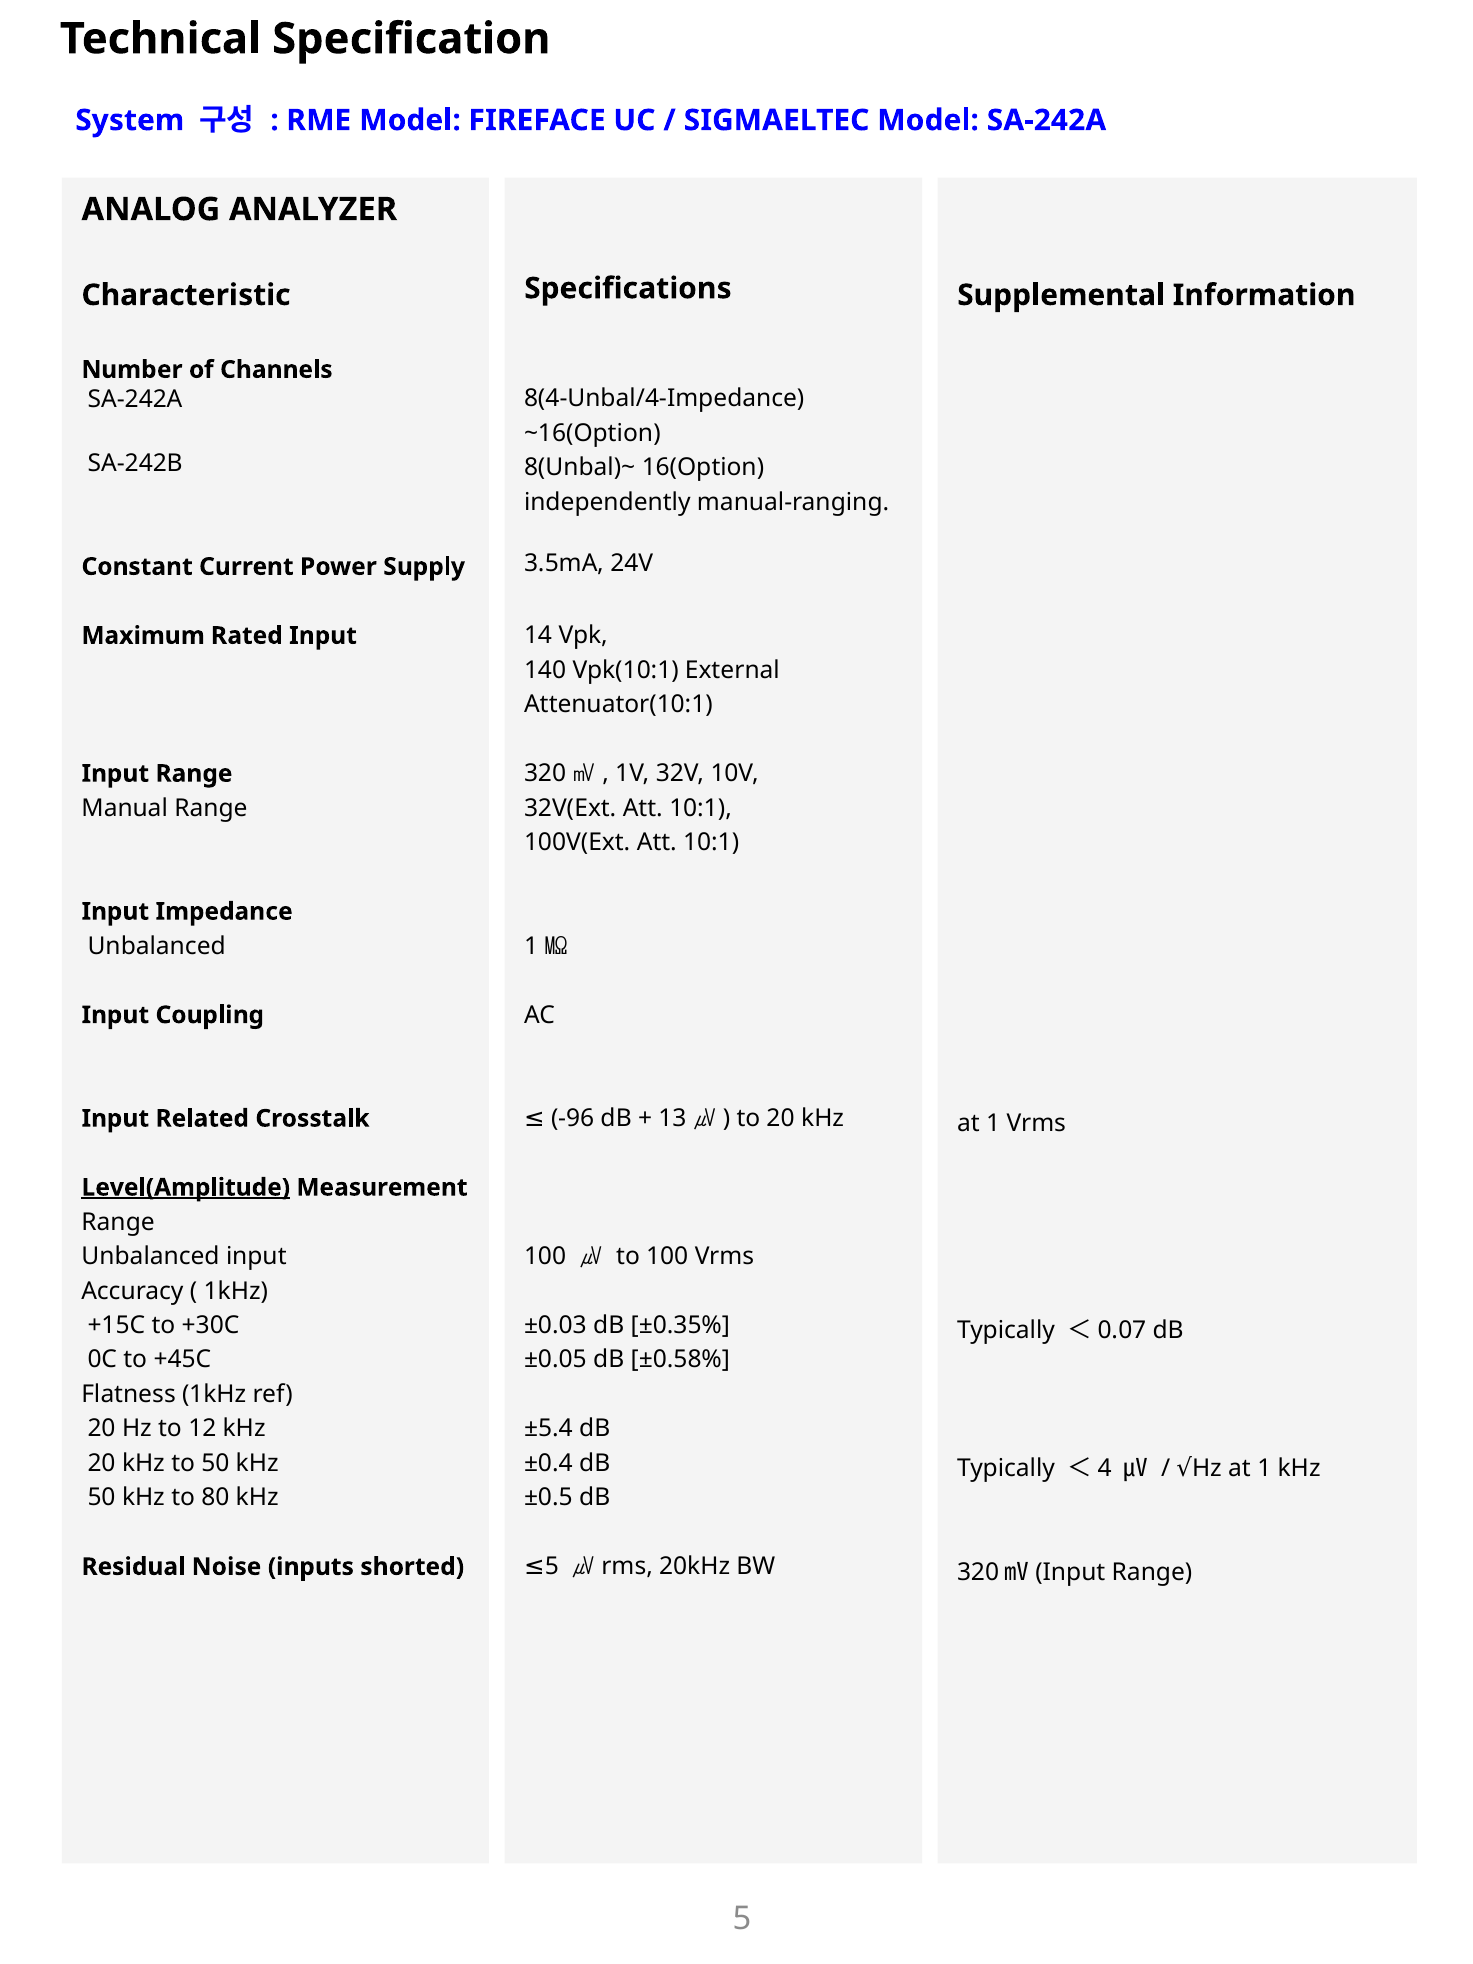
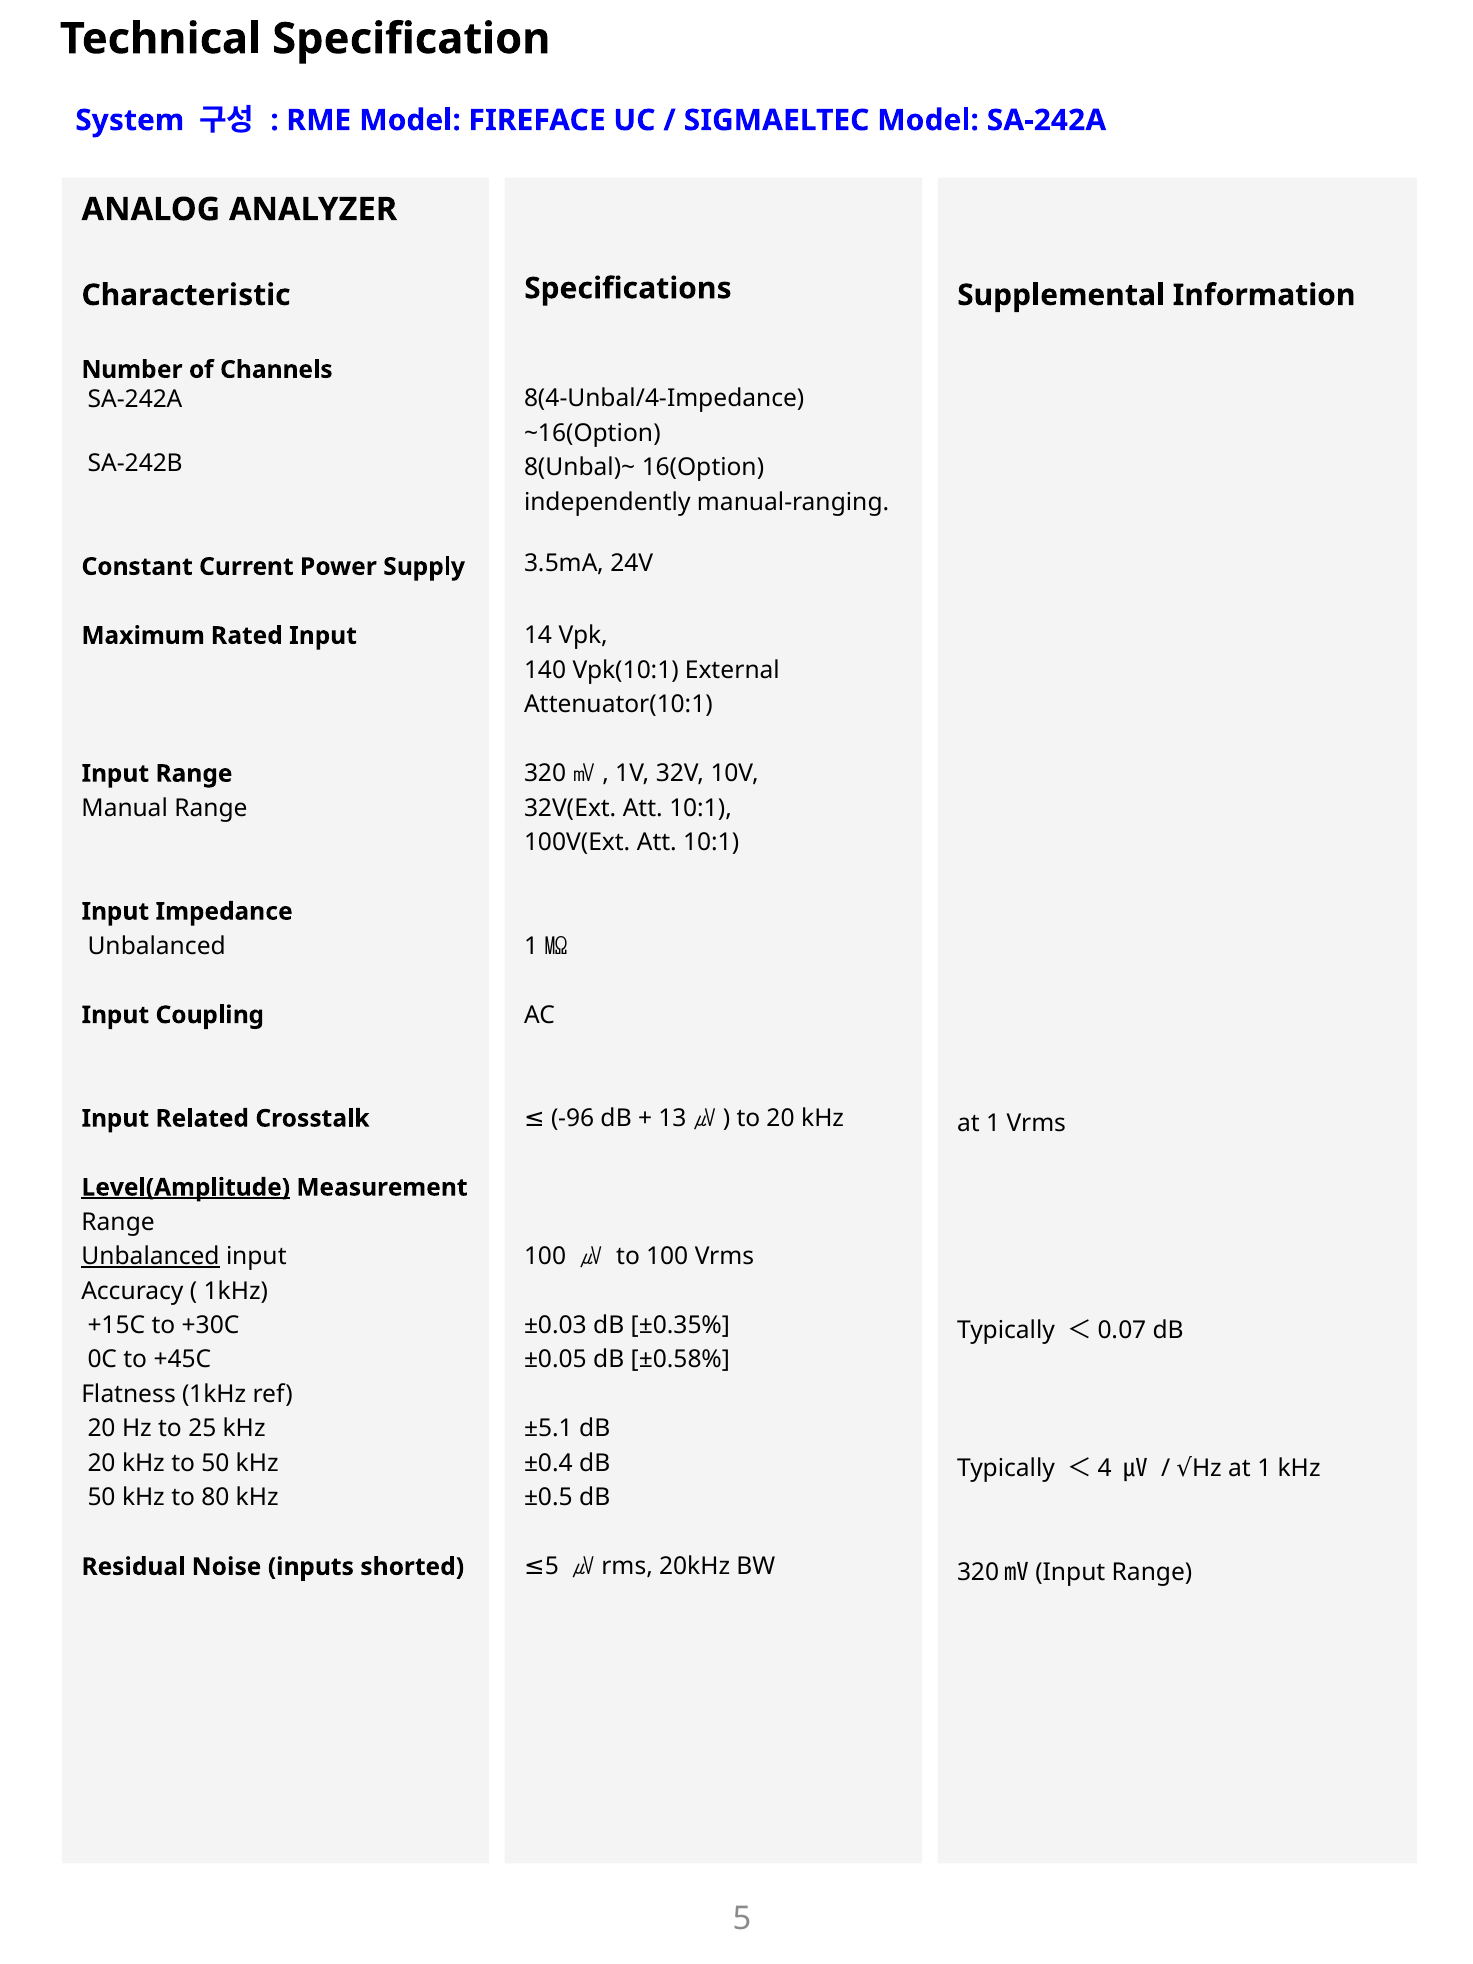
Unbalanced underline: none -> present (151, 1256)
12: 12 -> 25 (202, 1429)
±5.4: ±5.4 -> ±5.1 (548, 1429)
